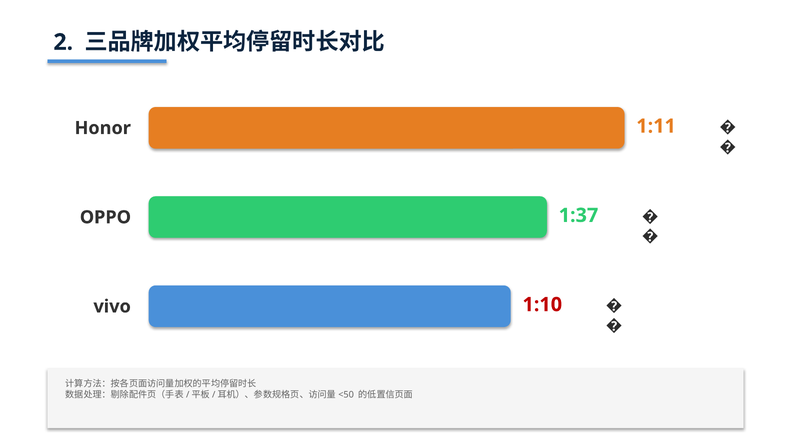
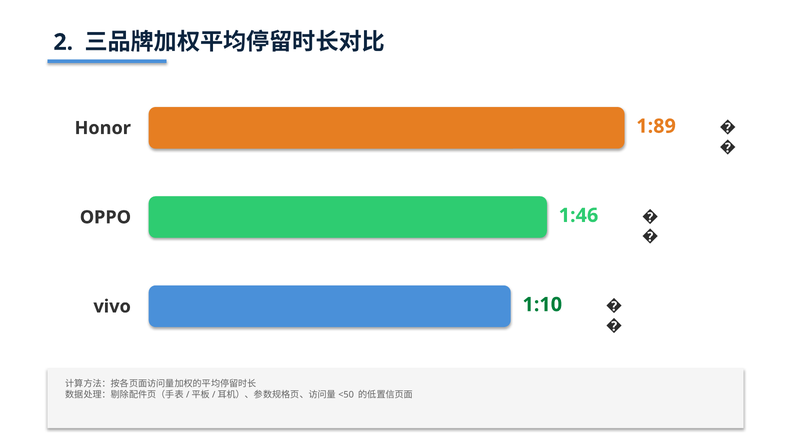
1:11: 1:11 -> 1:89 (656, 126)
1:37: 1:37 -> 1:46 (578, 215)
1:10 colour: red -> green (542, 305)
